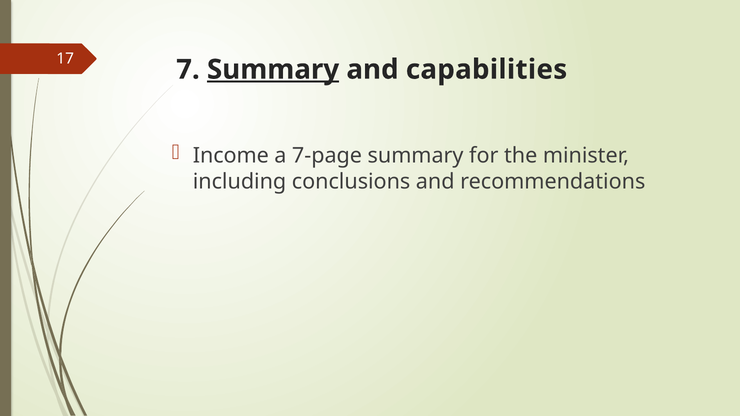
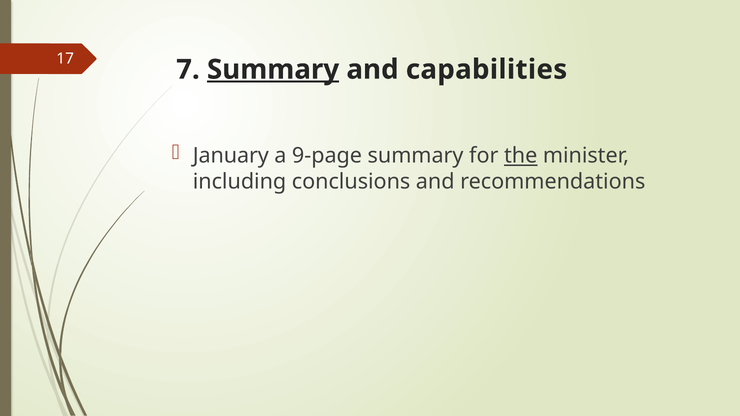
Income: Income -> January (231, 156)
7-page: 7-page -> 9-page (327, 156)
the underline: none -> present (521, 156)
